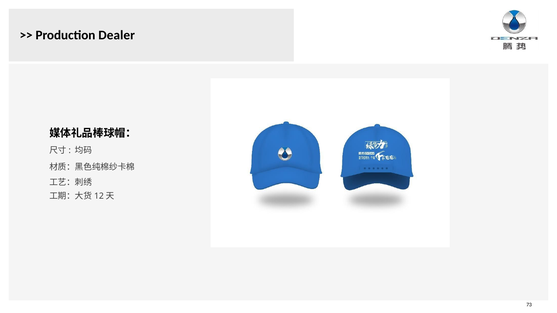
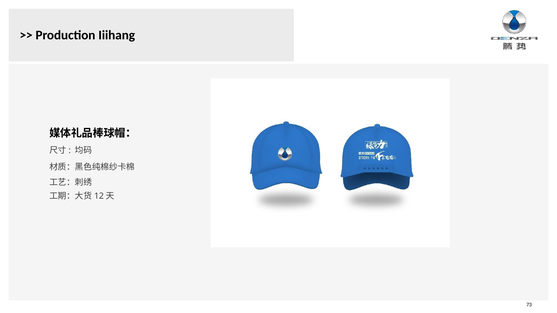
Dealer: Dealer -> Iiihang (117, 35)
